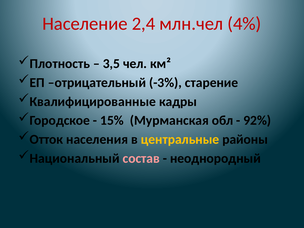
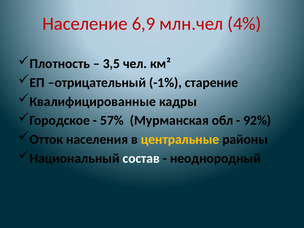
2,4: 2,4 -> 6,9 (143, 24)
-3%: -3% -> -1% (166, 83)
15%: 15% -> 57% (112, 121)
состав colour: pink -> white (141, 158)
